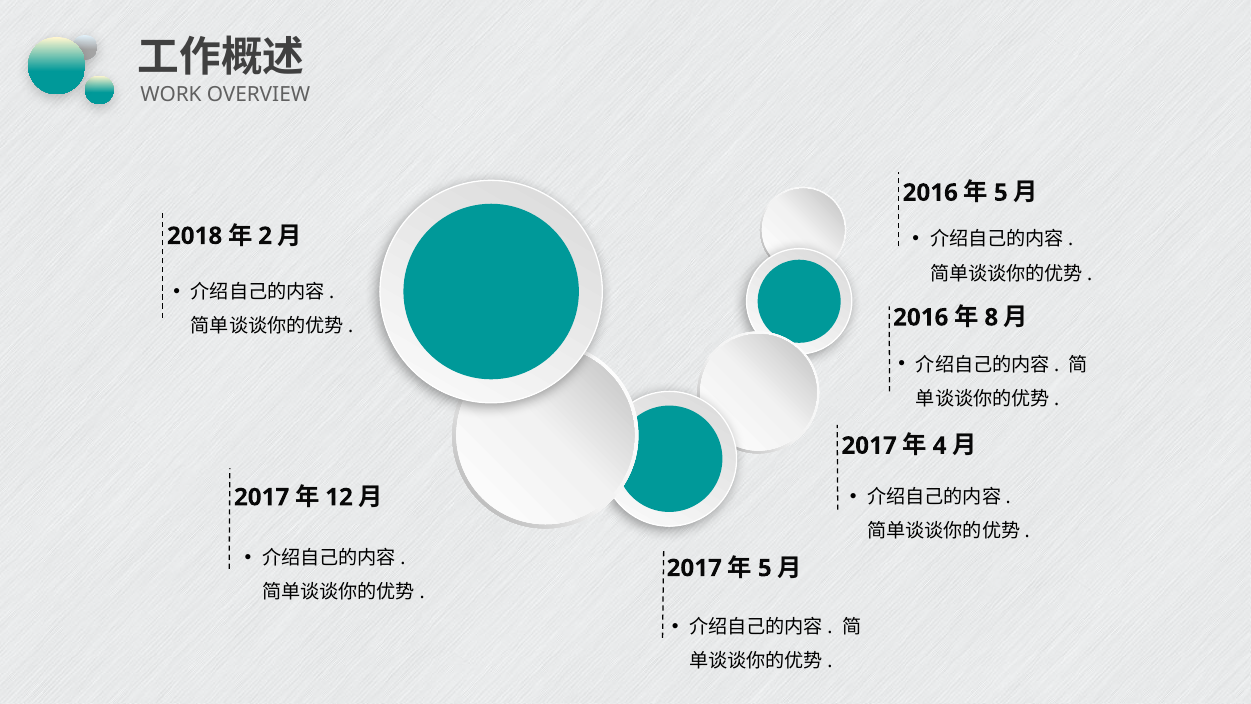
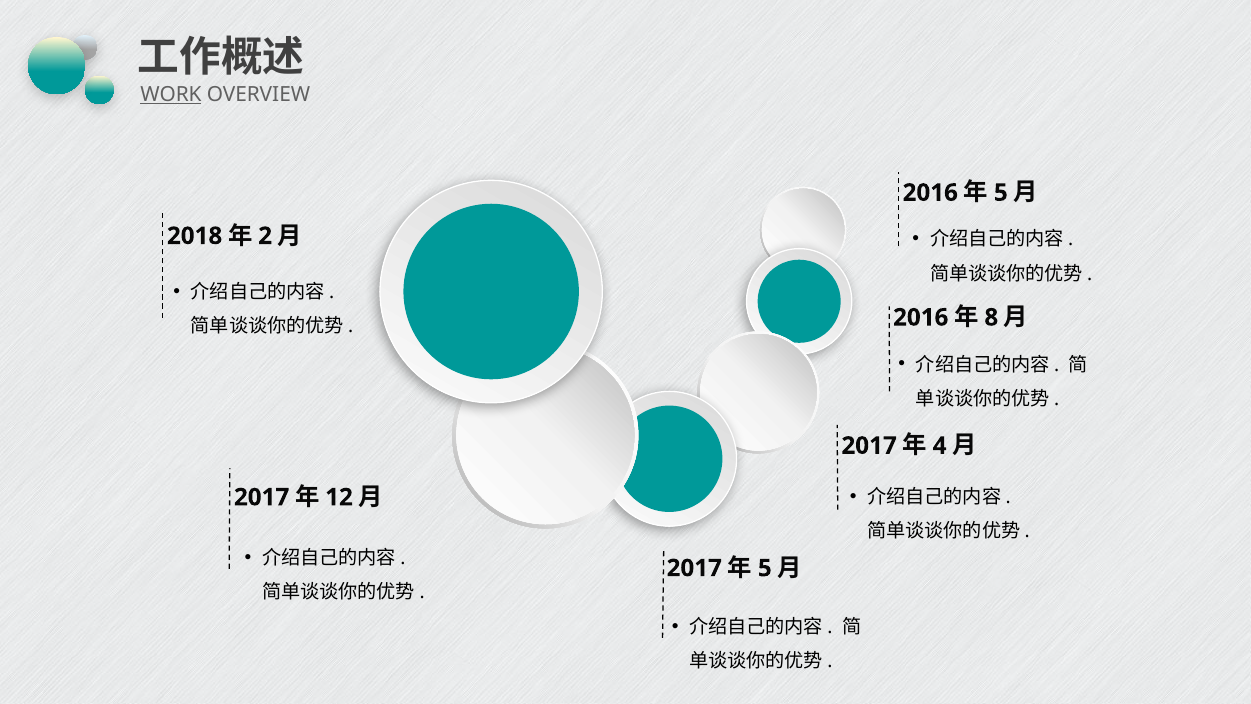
WORK underline: none -> present (171, 94)
